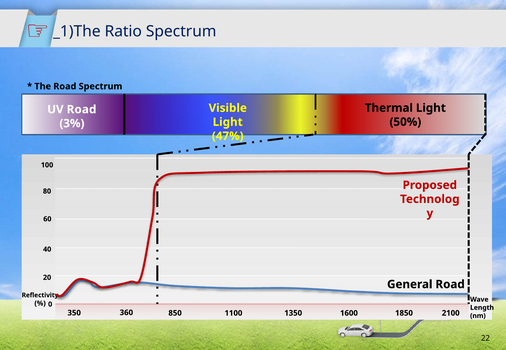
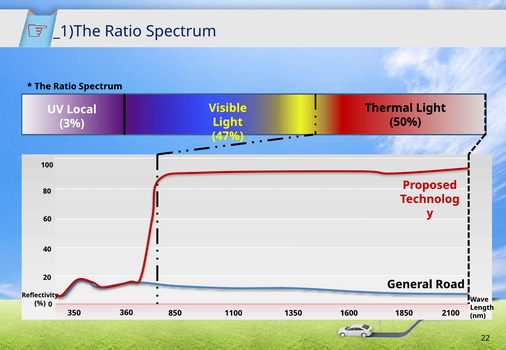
The Road: Road -> Ratio (65, 86)
UV Road: Road -> Local (82, 110)
